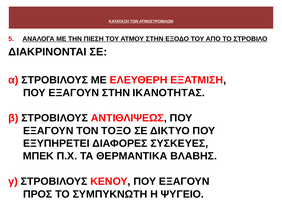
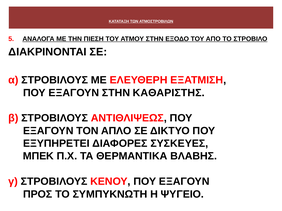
ΙΚΑΝΟΤΗΤΑΣ: ΙΚΑΝΟΤΗΤΑΣ -> ΚΑΘΑΡΙΣΤΗΣ (169, 93)
ΤΟΞΟ: ΤΟΞΟ -> ΑΠΛΟ (116, 131)
